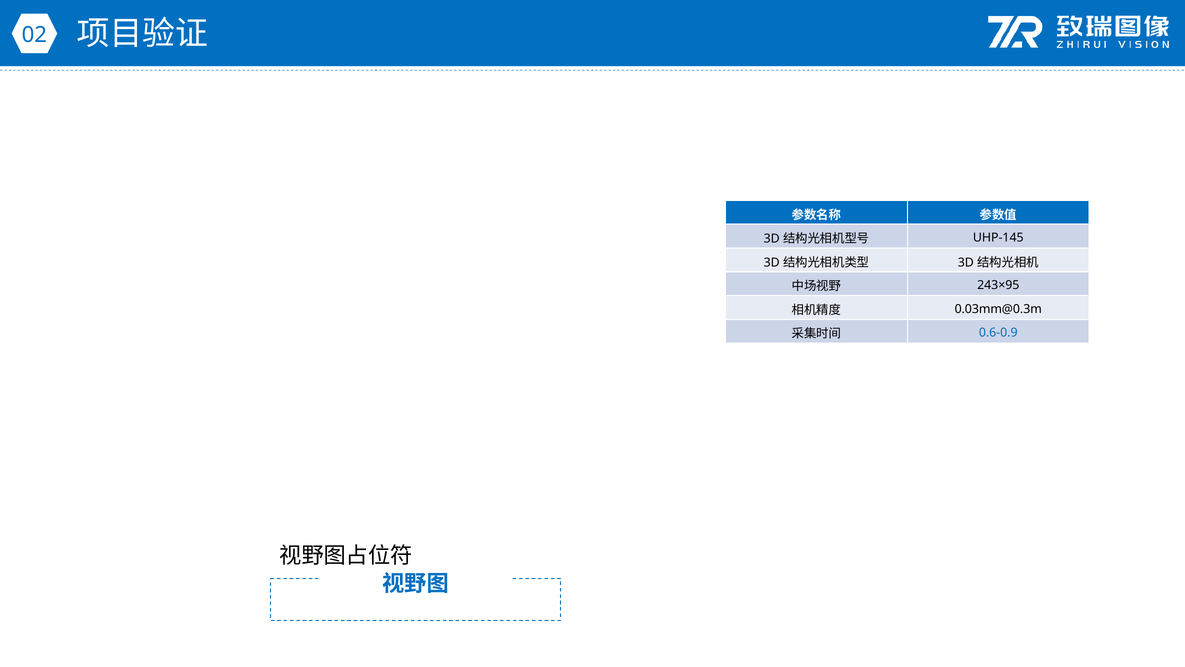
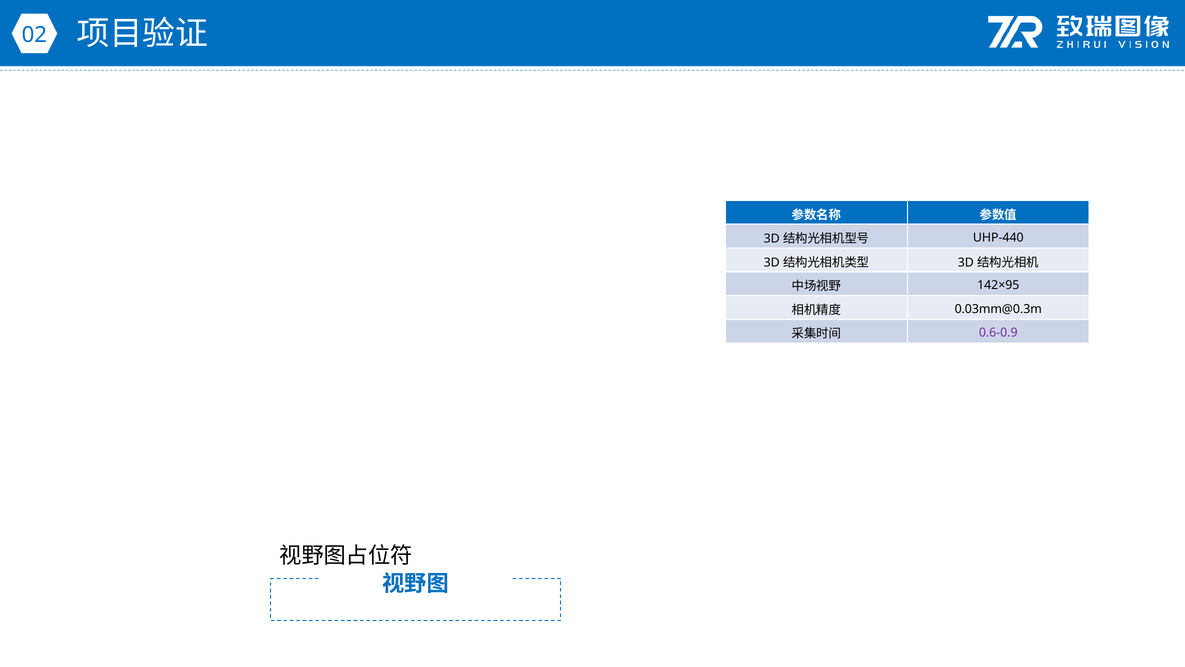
UHP-145: UHP-145 -> UHP-440 (998, 238)
243×95: 243×95 -> 142×95 (998, 285)
0.6-0.9 colour: blue -> purple (998, 333)
